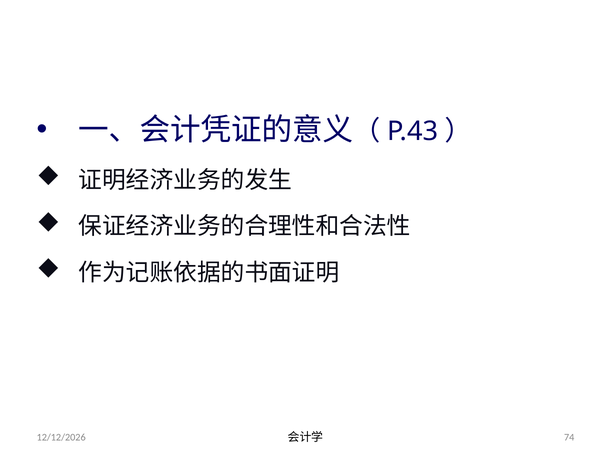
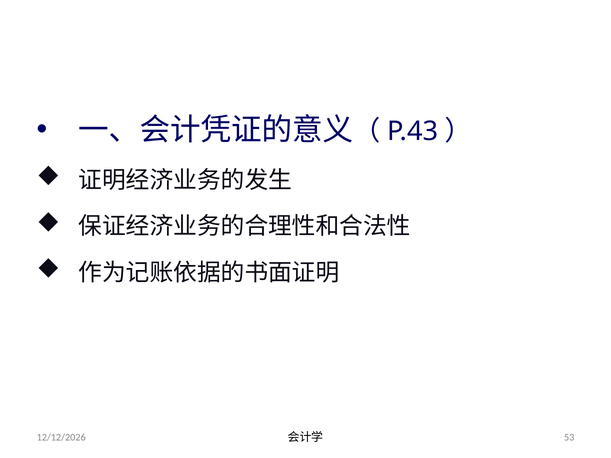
74: 74 -> 53 (569, 438)
